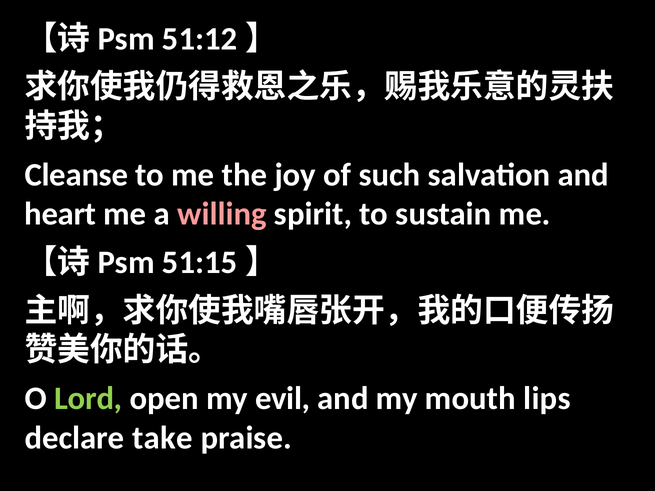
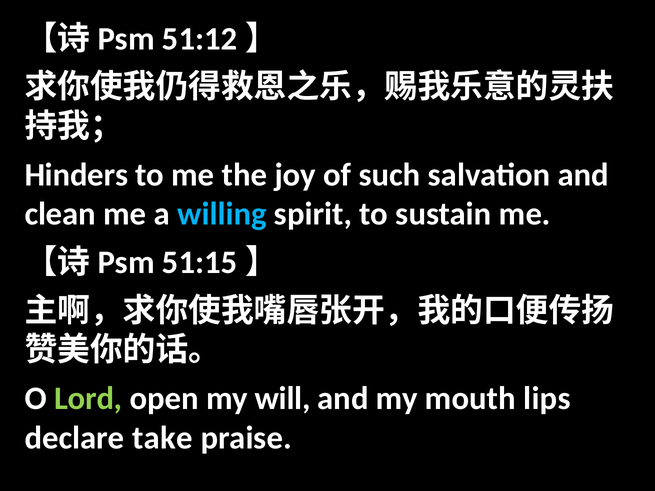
Cleanse: Cleanse -> Hinders (76, 175)
heart: heart -> clean (60, 214)
willing colour: pink -> light blue (222, 214)
evil: evil -> will (283, 399)
